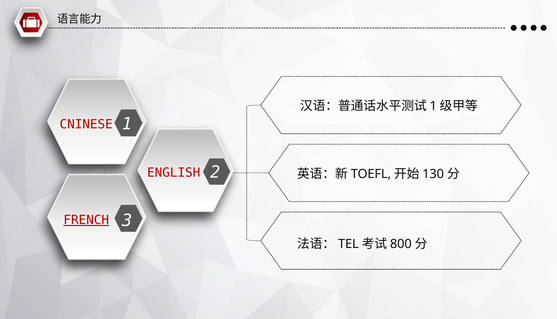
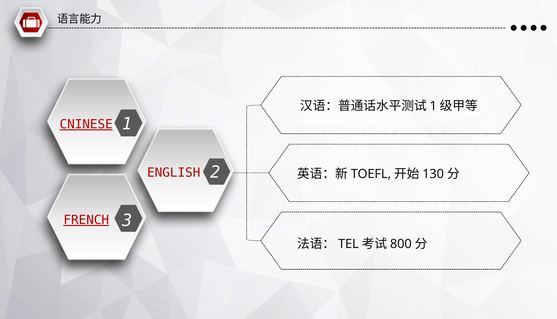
CNINESE underline: none -> present (86, 124)
